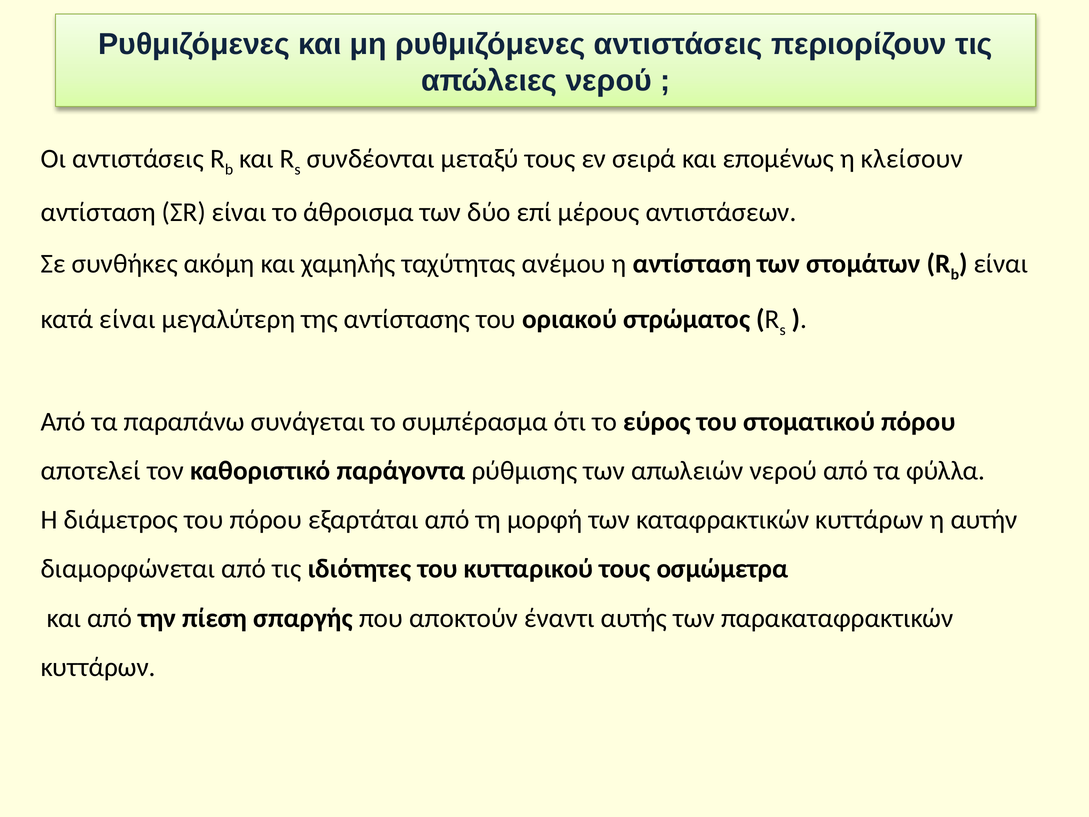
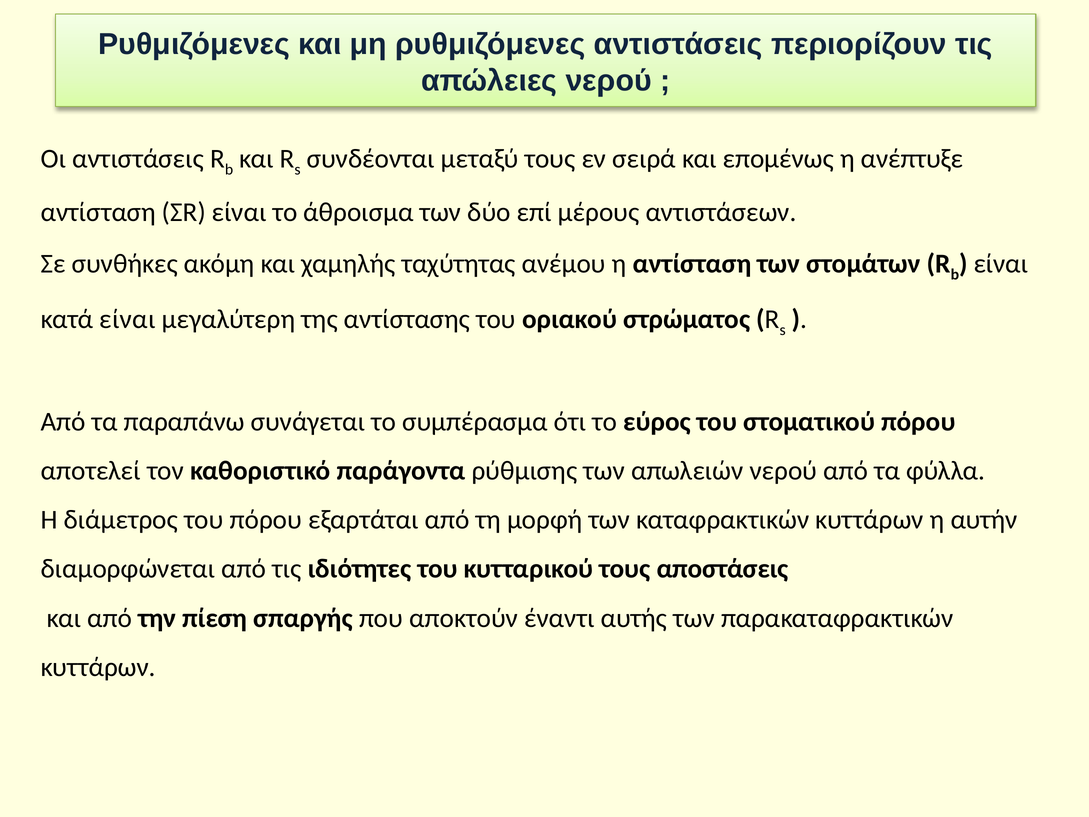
κλείσουν: κλείσουν -> ανέπτυξε (912, 159)
οσμώμετρα: οσμώμετρα -> αποστάσεις (722, 569)
